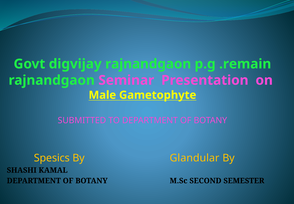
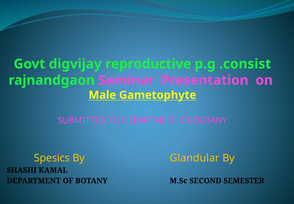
digvijay rajnandgaon: rajnandgaon -> reproductive (148, 64)
.remain: .remain -> .consist (245, 64)
